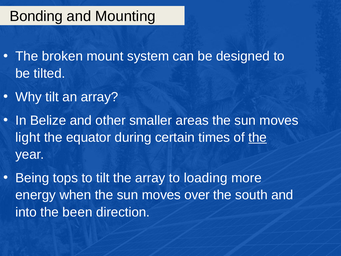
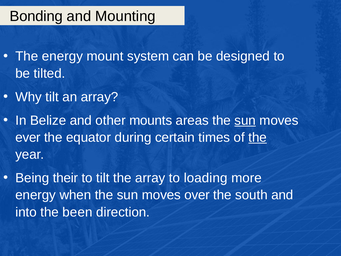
The broken: broken -> energy (62, 56)
smaller: smaller -> mounts (151, 120)
sun underline: none -> present (245, 120)
light: light -> ever (28, 137)
tops: tops -> their (65, 178)
